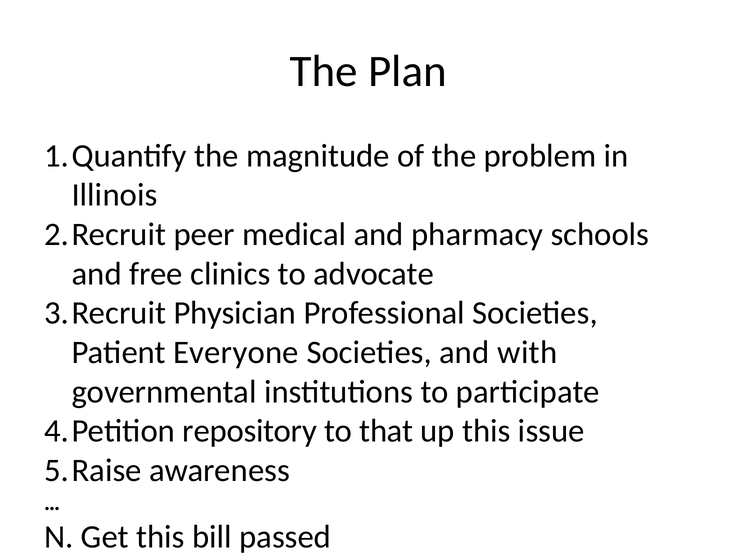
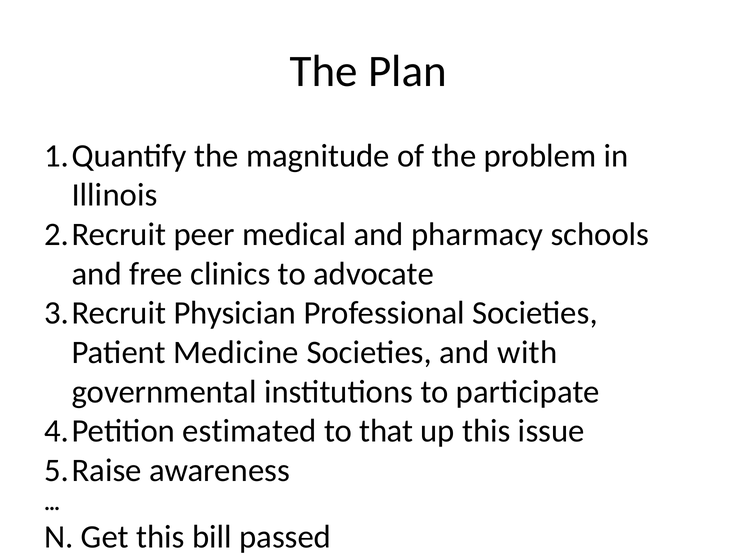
Everyone: Everyone -> Medicine (236, 352)
repository: repository -> estimated (250, 431)
